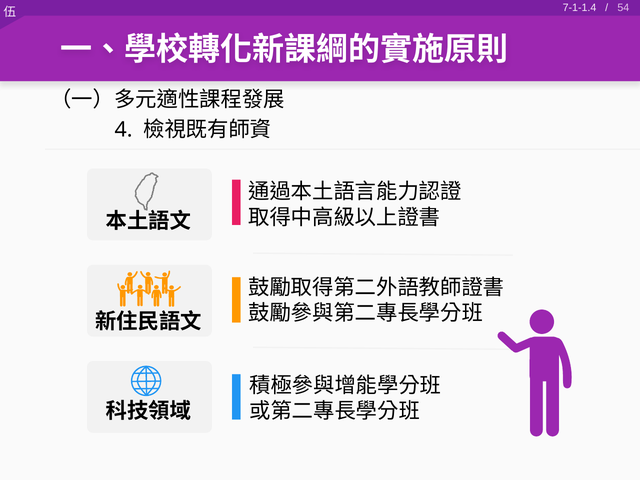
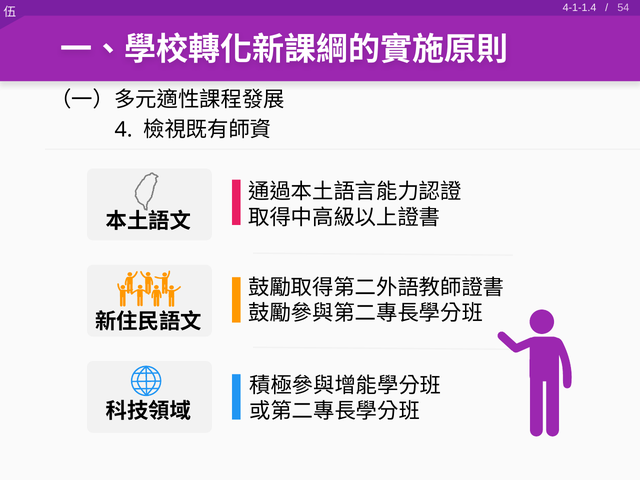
7-1-1.4: 7-1-1.4 -> 4-1-1.4 (580, 8)
